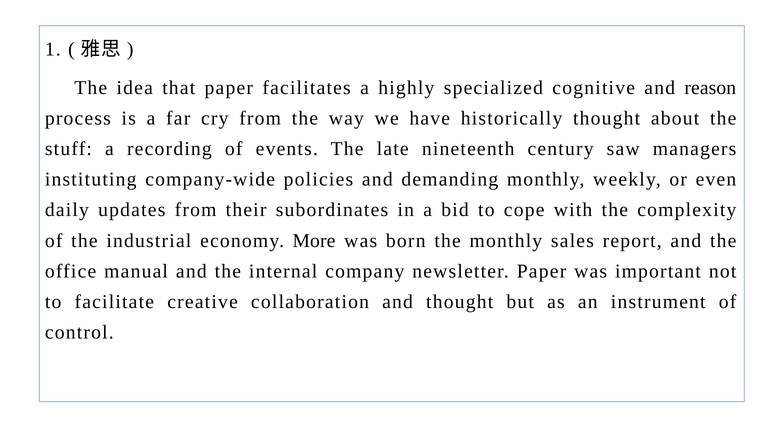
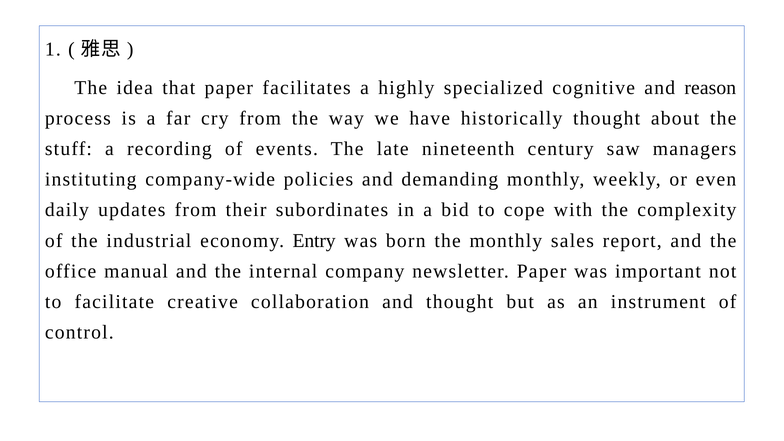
More: More -> Entry (314, 241)
